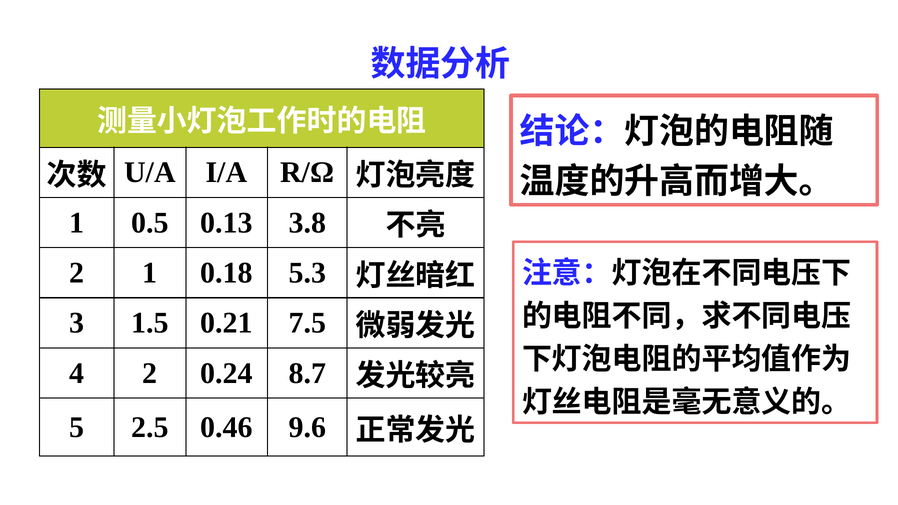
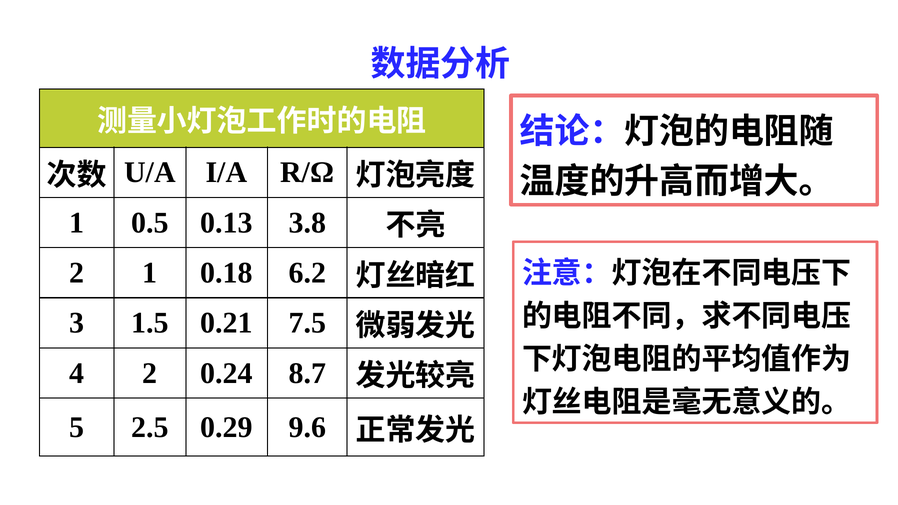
5.3: 5.3 -> 6.2 (307, 273)
0.46: 0.46 -> 0.29 (227, 427)
